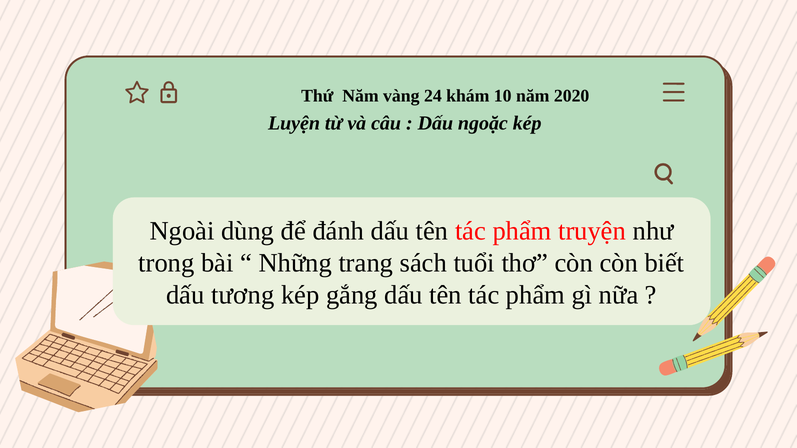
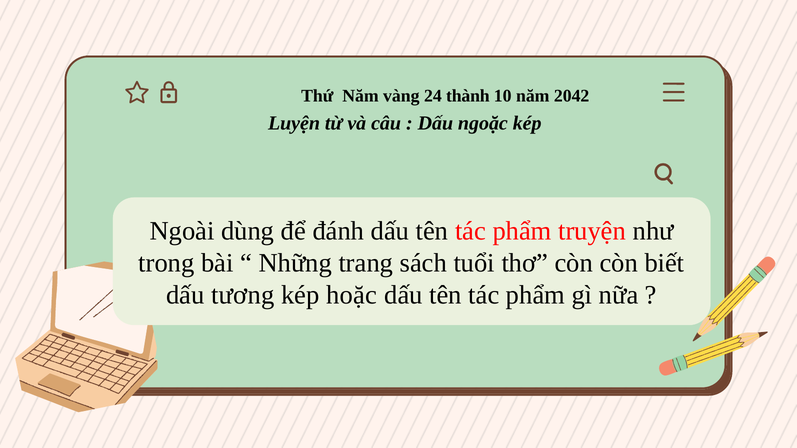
khám: khám -> thành (468, 96)
2020: 2020 -> 2042 (572, 96)
gắng: gắng -> hoặc (352, 295)
